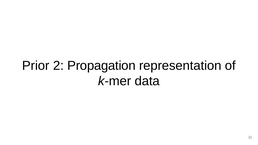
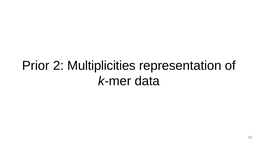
Propagation: Propagation -> Multiplicities (101, 66)
